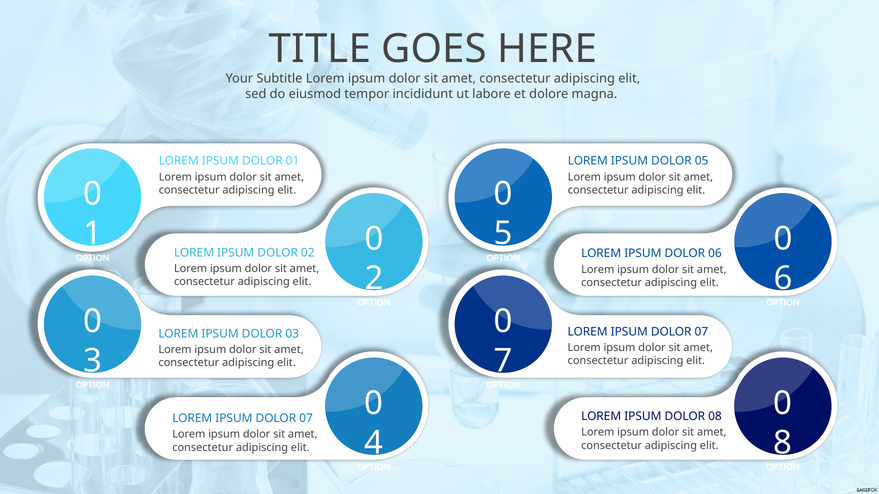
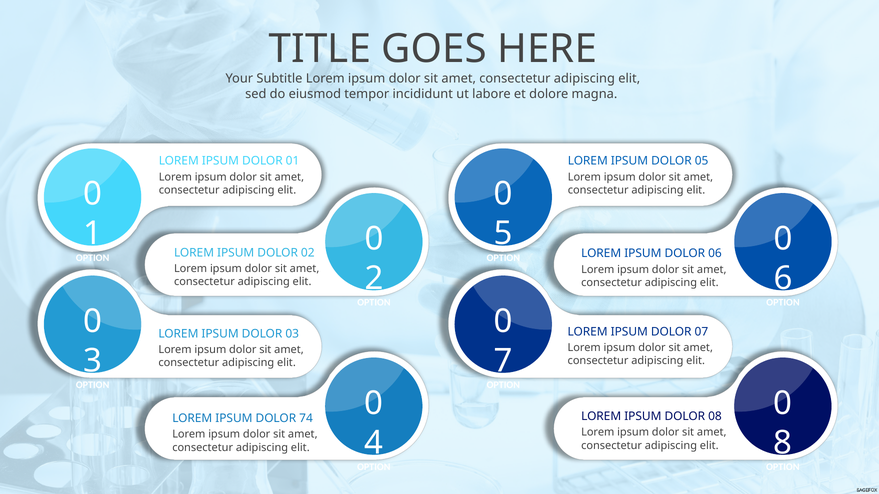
07: 07 -> 74 (306, 419)
